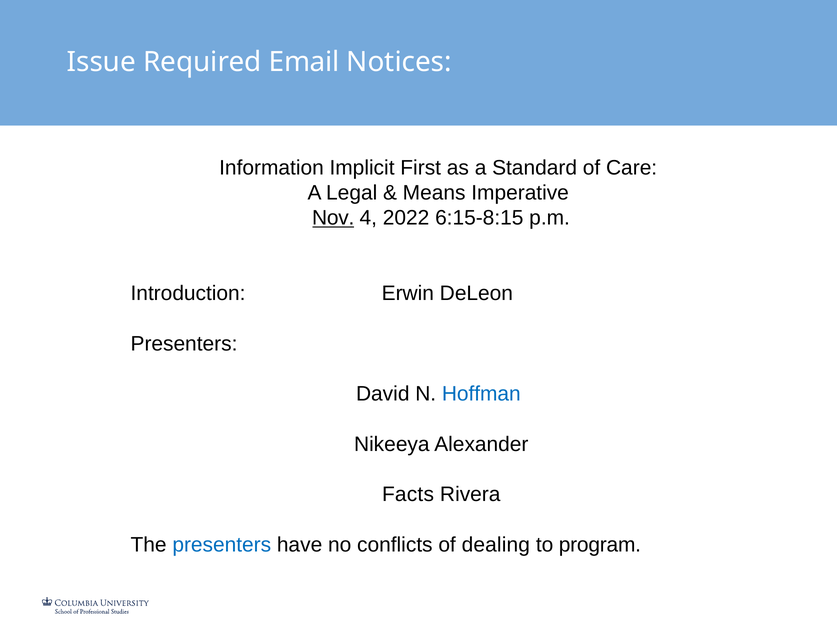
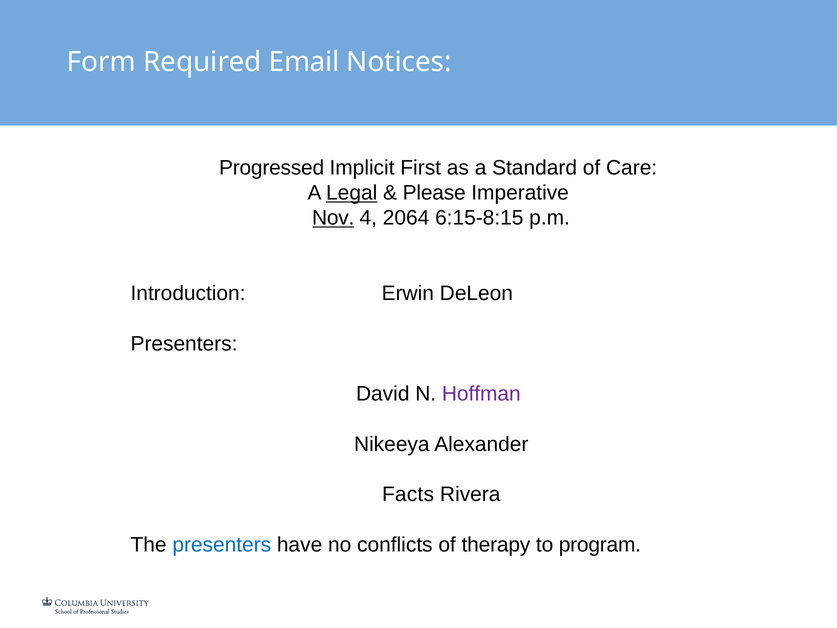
Issue: Issue -> Form (101, 62)
Information: Information -> Progressed (272, 168)
Legal underline: none -> present (352, 193)
Means: Means -> Please (434, 193)
2022: 2022 -> 2064 (406, 218)
Hoffman colour: blue -> purple (481, 394)
dealing: dealing -> therapy (496, 544)
